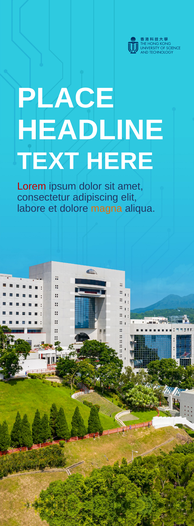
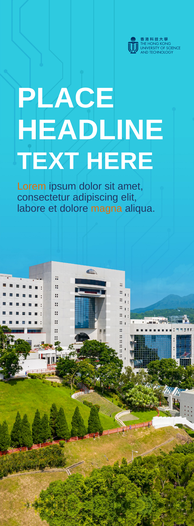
Lorem colour: red -> orange (32, 186)
